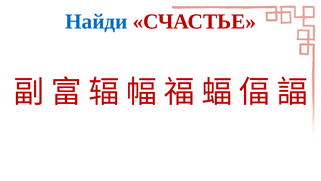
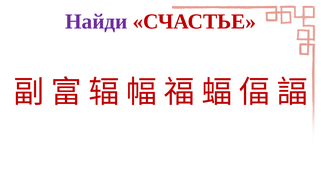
Найди colour: blue -> purple (96, 21)
